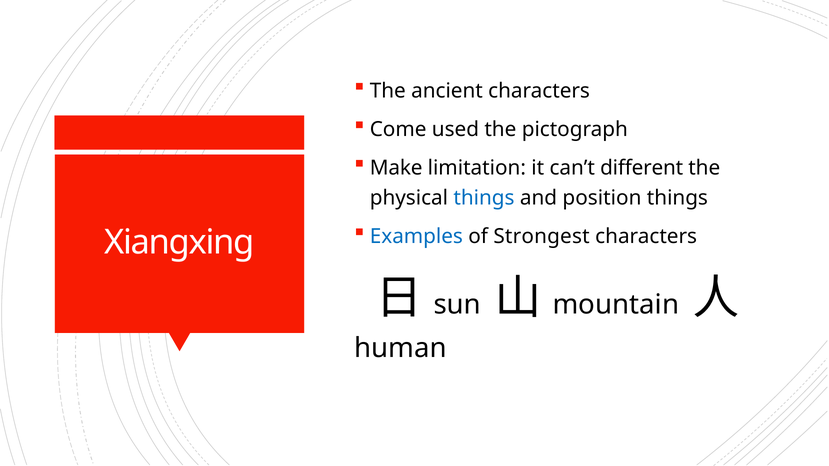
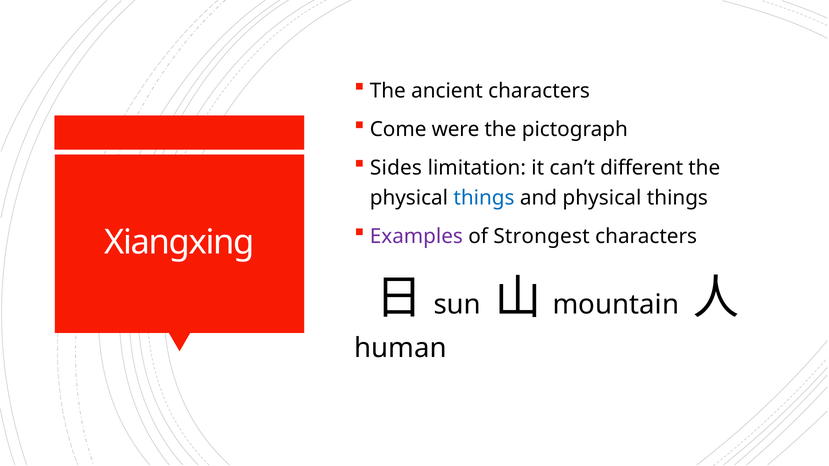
used: used -> were (456, 130)
Make: Make -> Sides (396, 168)
and position: position -> physical (602, 198)
Examples colour: blue -> purple (416, 236)
